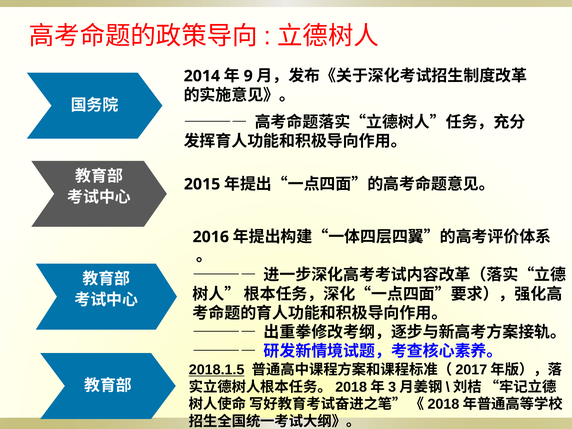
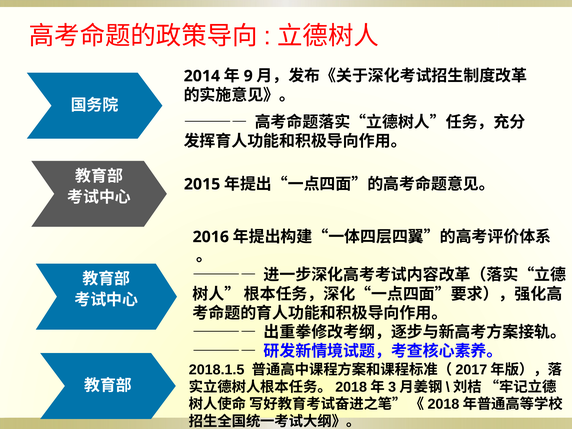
2018.1.5 underline: present -> none (217, 370)
